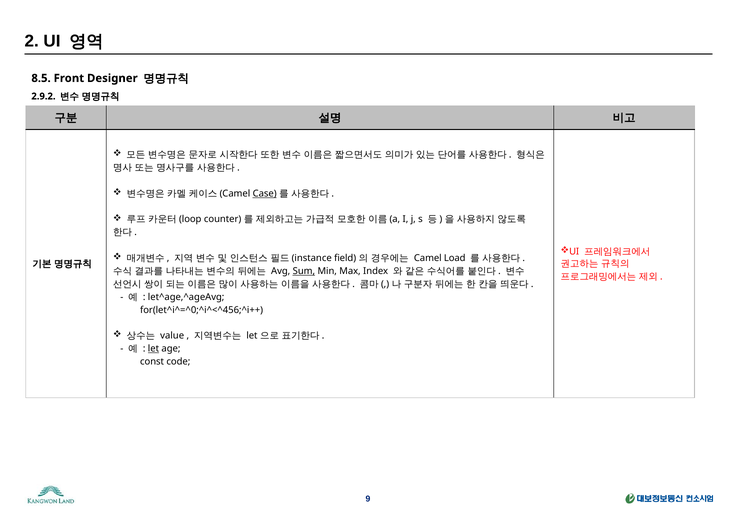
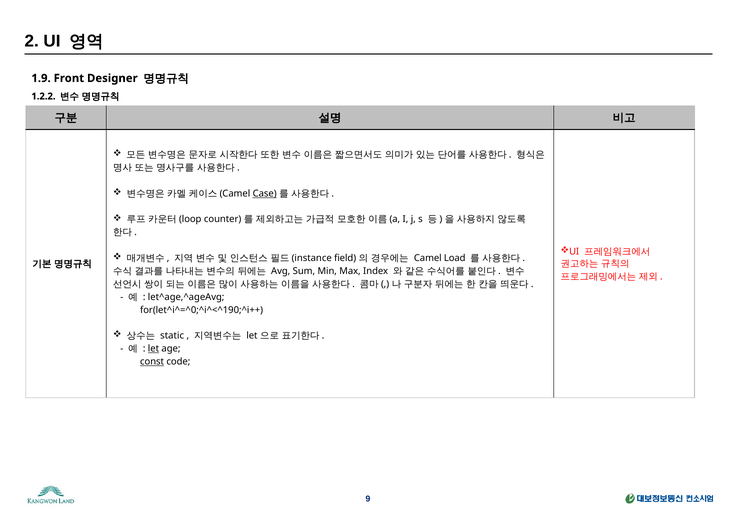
8.5: 8.5 -> 1.9 (41, 78)
2.9.2: 2.9.2 -> 1.2.2 (43, 96)
Sum underline: present -> none (304, 271)
for(let^i^=^0;^i^<^456;^i++: for(let^i^=^0;^i^<^456;^i++ -> for(let^i^=^0;^i^<^190;^i++ (202, 310)
value: value -> static (172, 336)
const underline: none -> present (152, 362)
